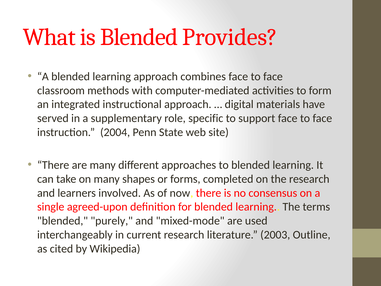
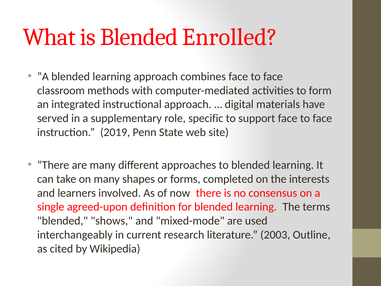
Provides: Provides -> Enrolled (230, 37)
2004: 2004 -> 2019 (115, 132)
the research: research -> interests (309, 179)
purely: purely -> shows (112, 221)
